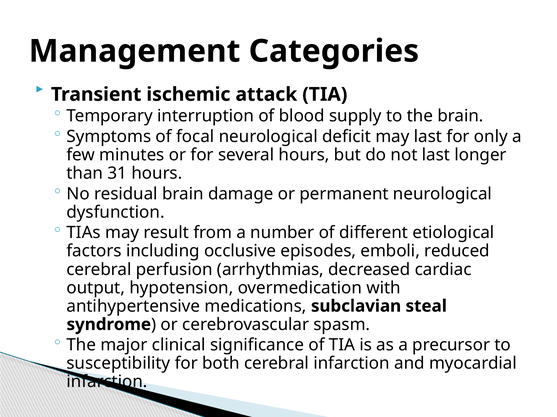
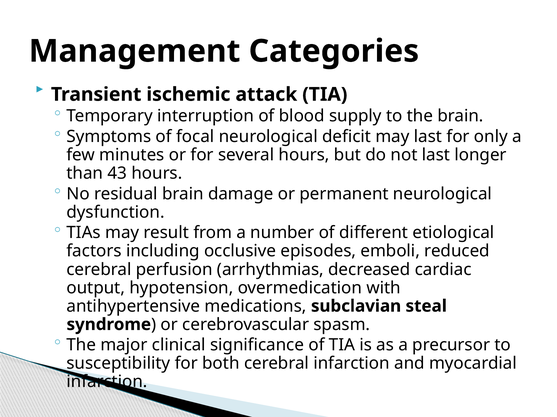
31: 31 -> 43 (117, 174)
